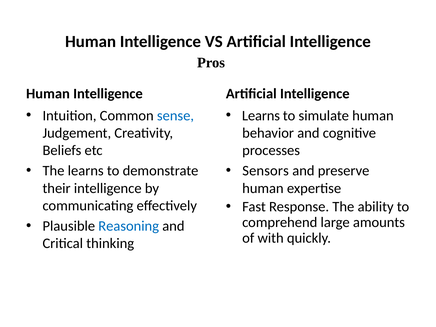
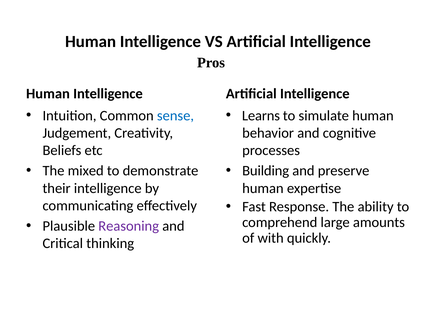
The learns: learns -> mixed (86, 171)
Sensors: Sensors -> Building (266, 171)
Reasoning colour: blue -> purple (129, 226)
